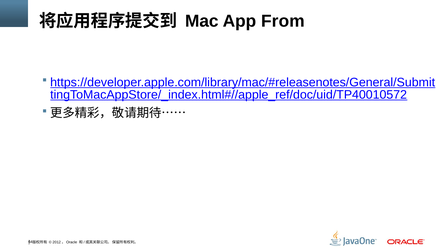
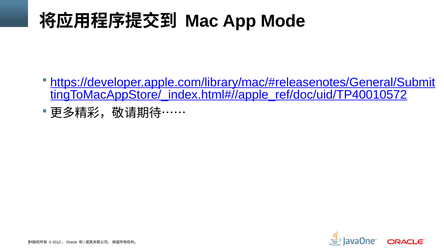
From: From -> Mode (283, 21)
